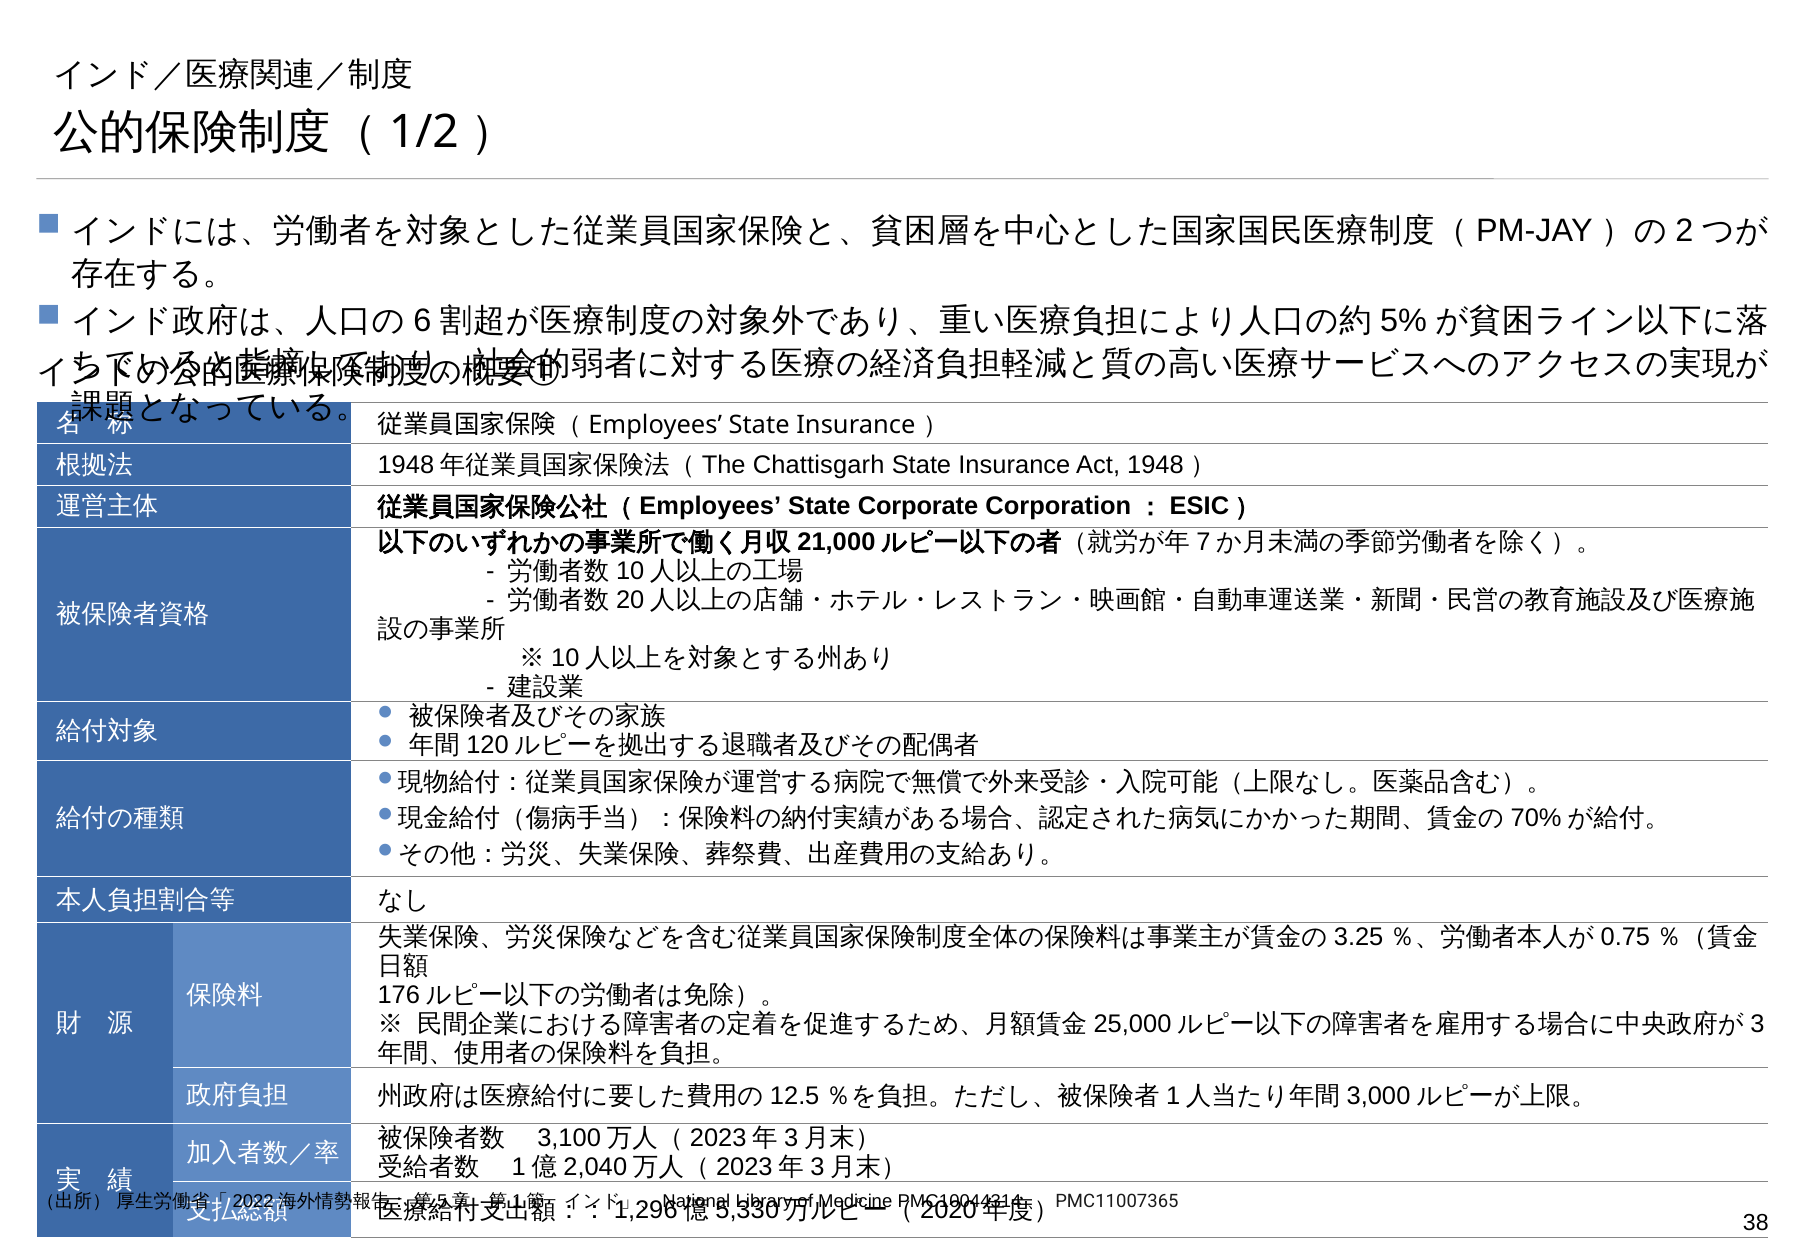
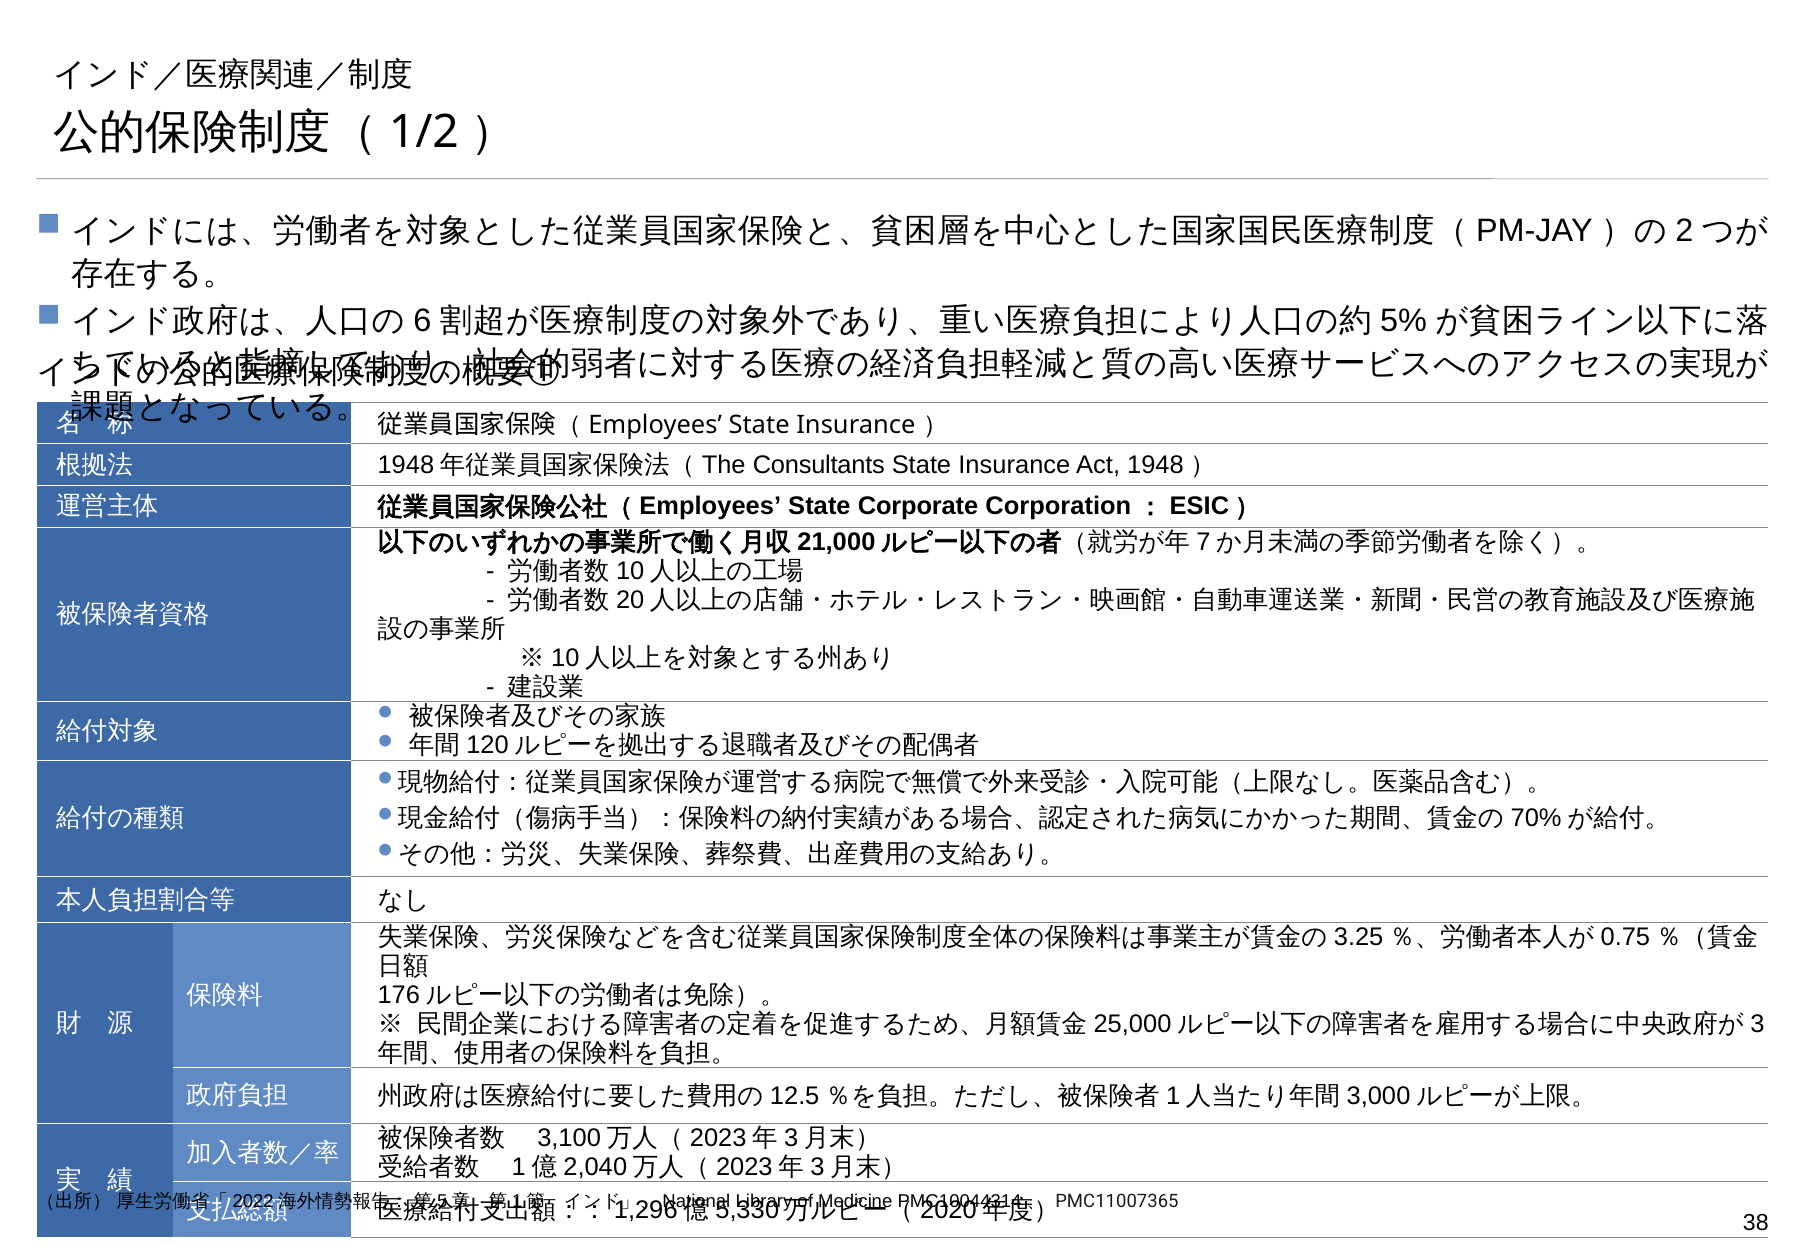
Chattisgarh: Chattisgarh -> Consultants (819, 465)
